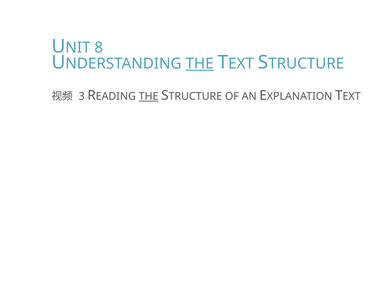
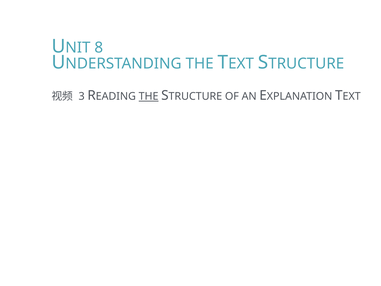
THE underline: present -> none (200, 64)
